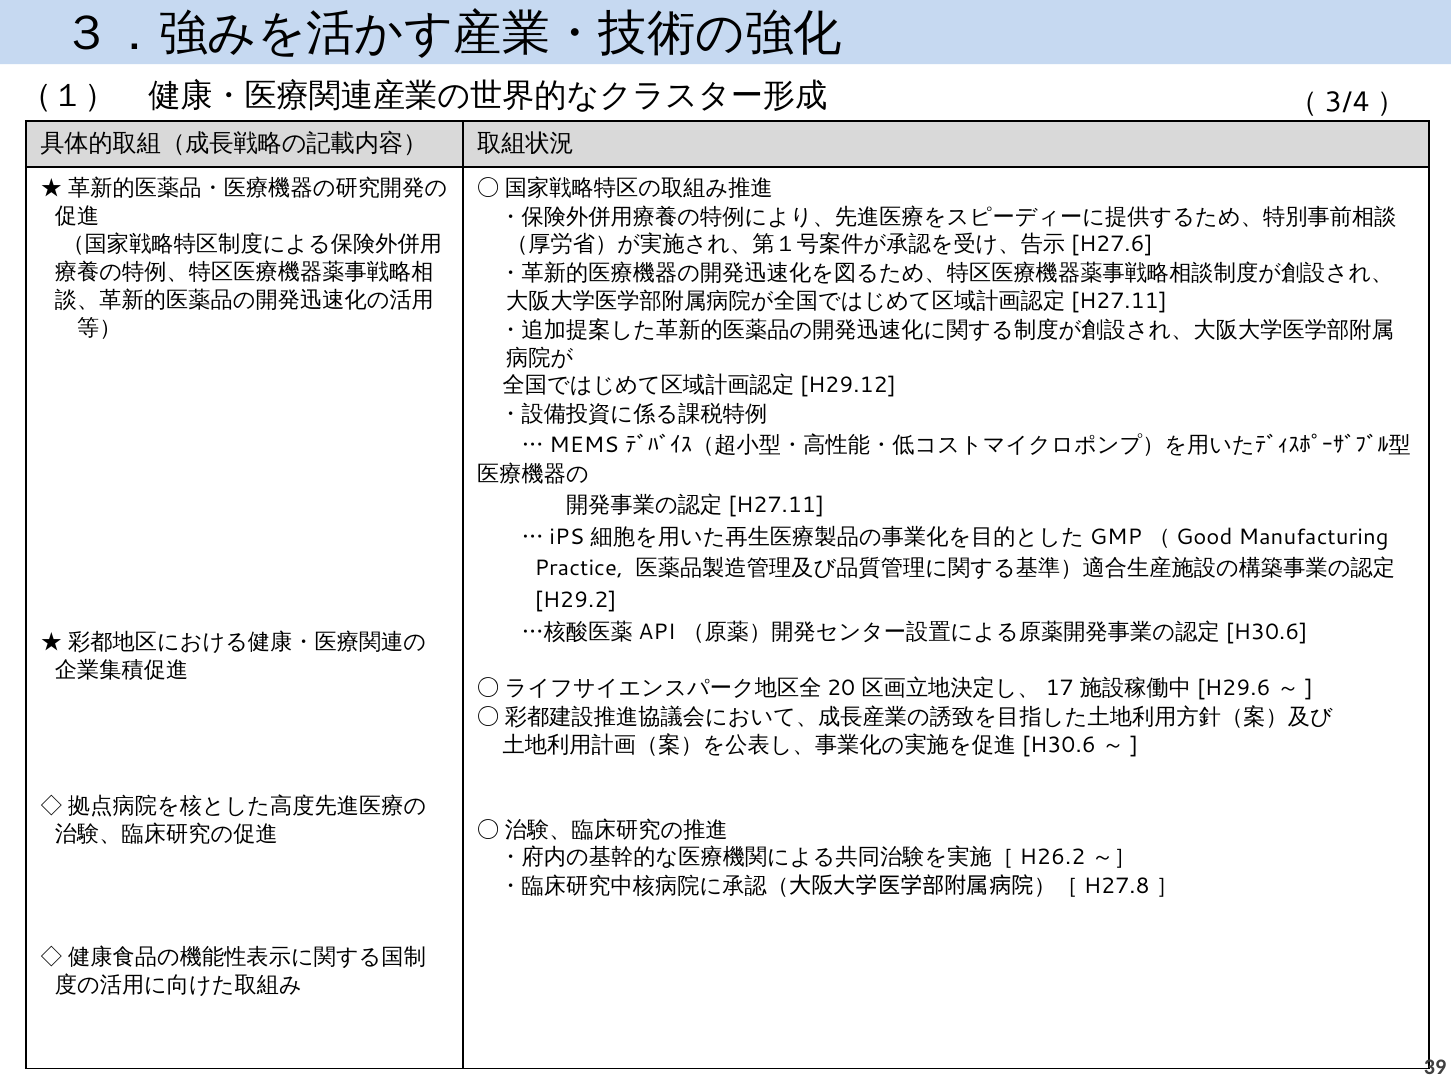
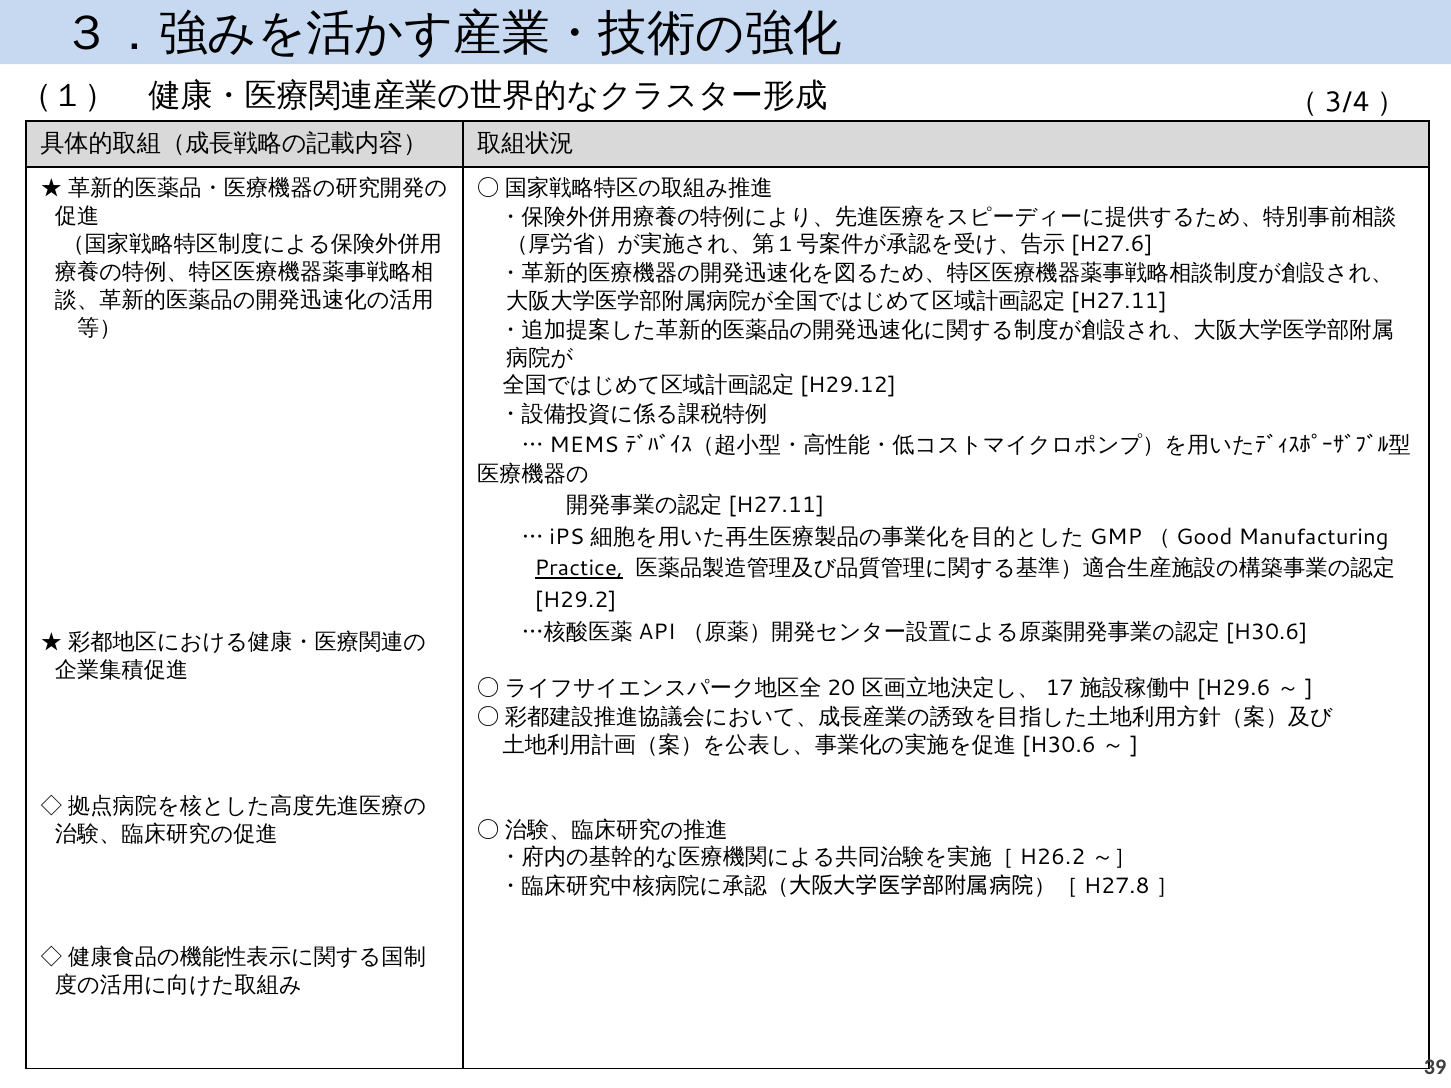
Practice underline: none -> present (579, 569)
